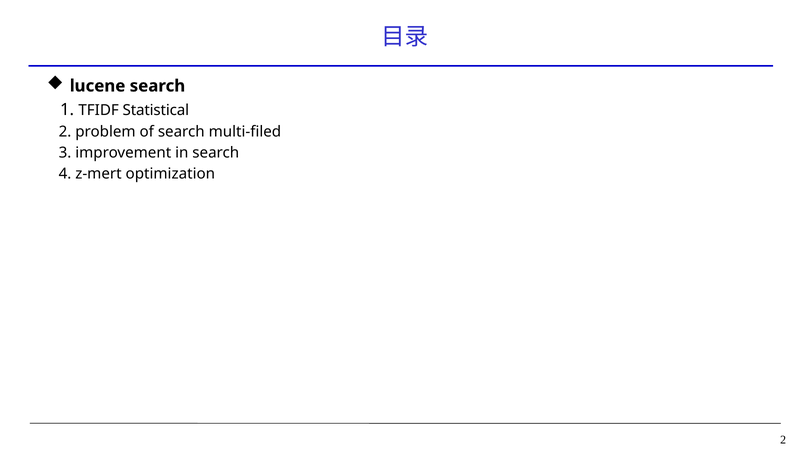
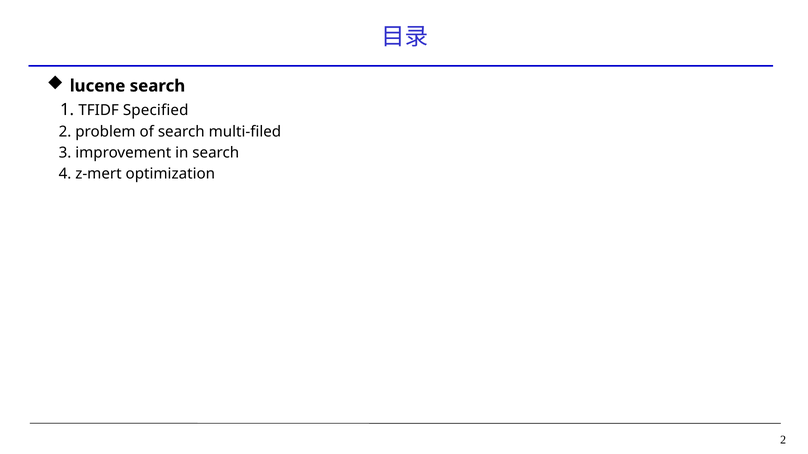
Statistical: Statistical -> Specified (156, 110)
